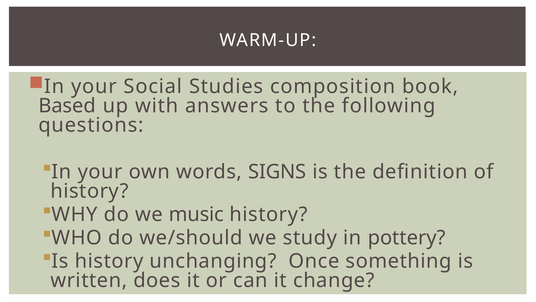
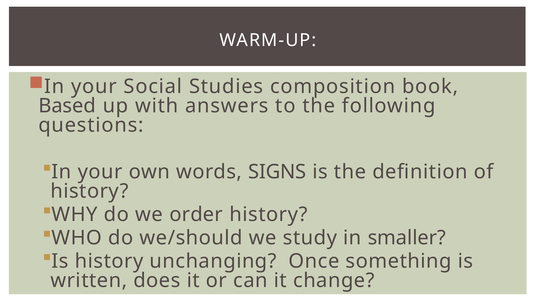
music: music -> order (196, 214)
pottery: pottery -> smaller (407, 238)
